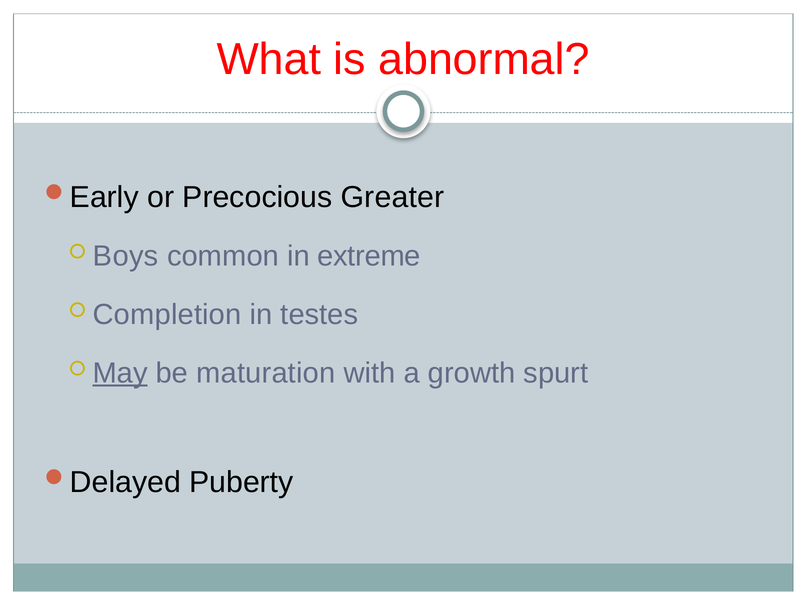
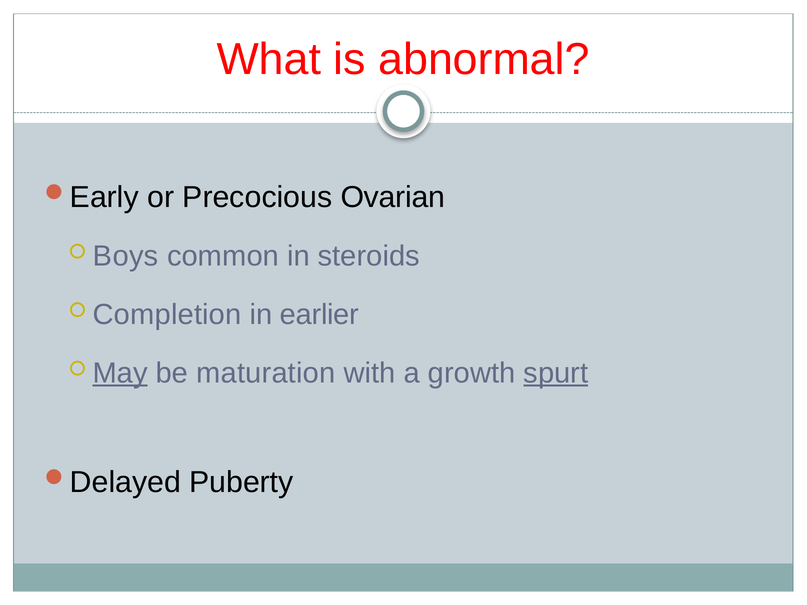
Greater: Greater -> Ovarian (393, 197)
extreme: extreme -> steroids (369, 256)
testes: testes -> earlier (319, 315)
spurt underline: none -> present (556, 373)
